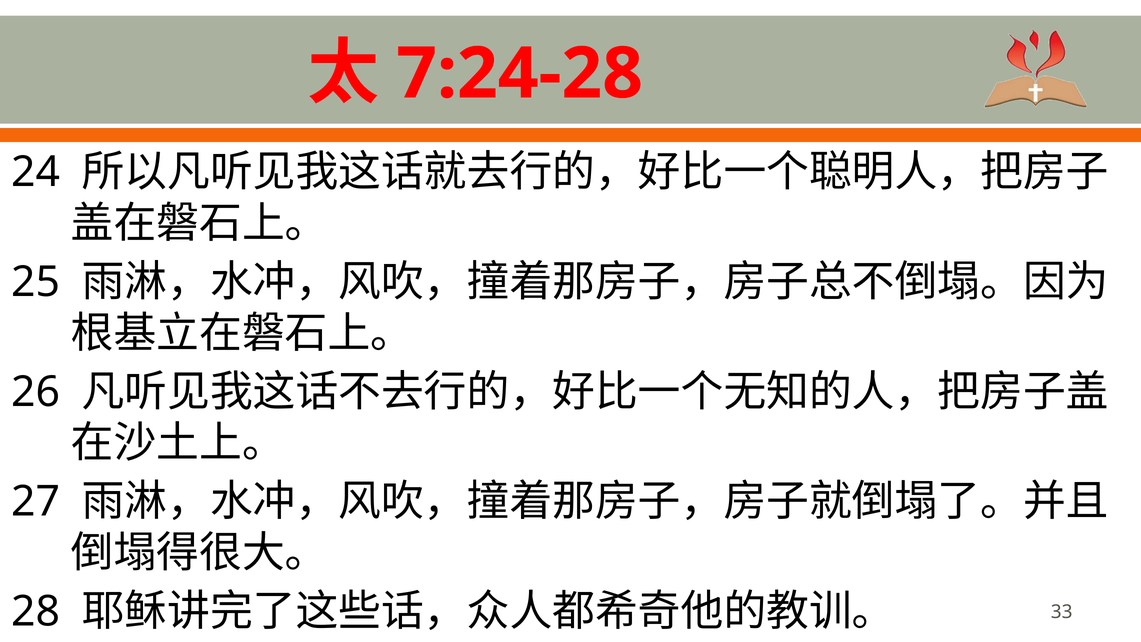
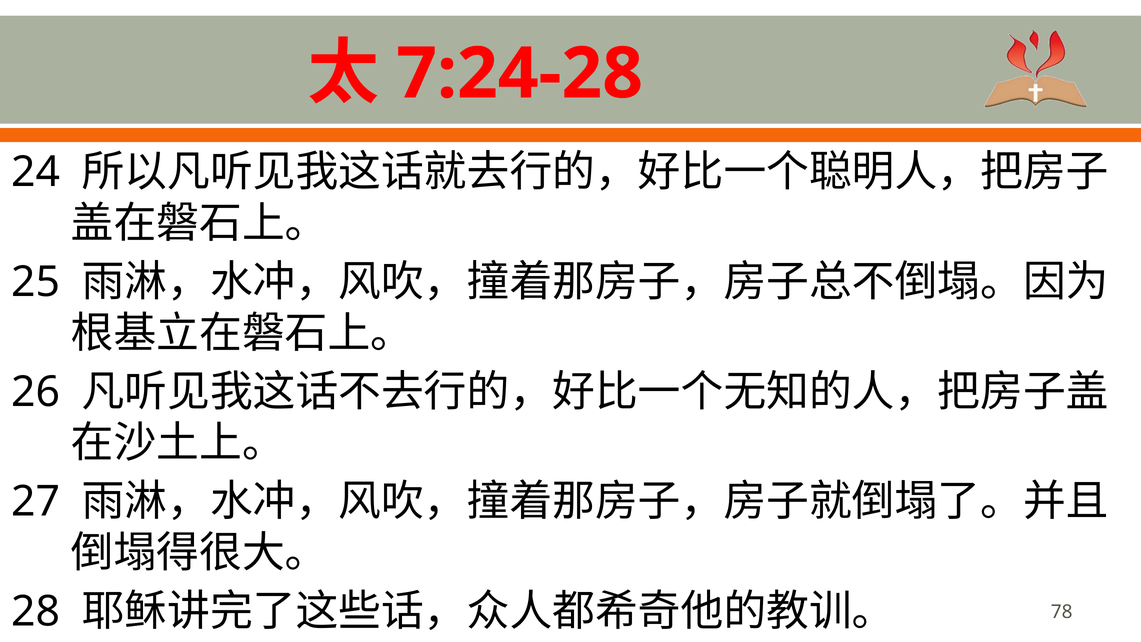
33: 33 -> 78 (1062, 612)
